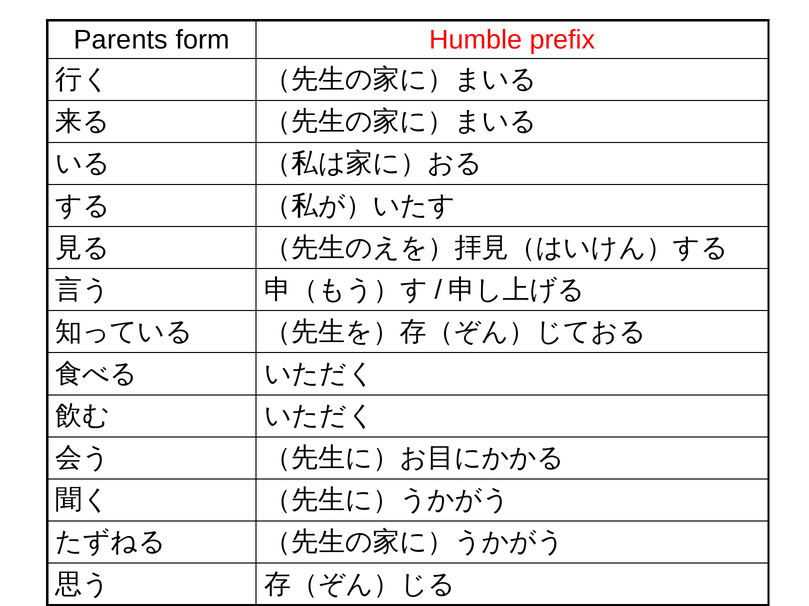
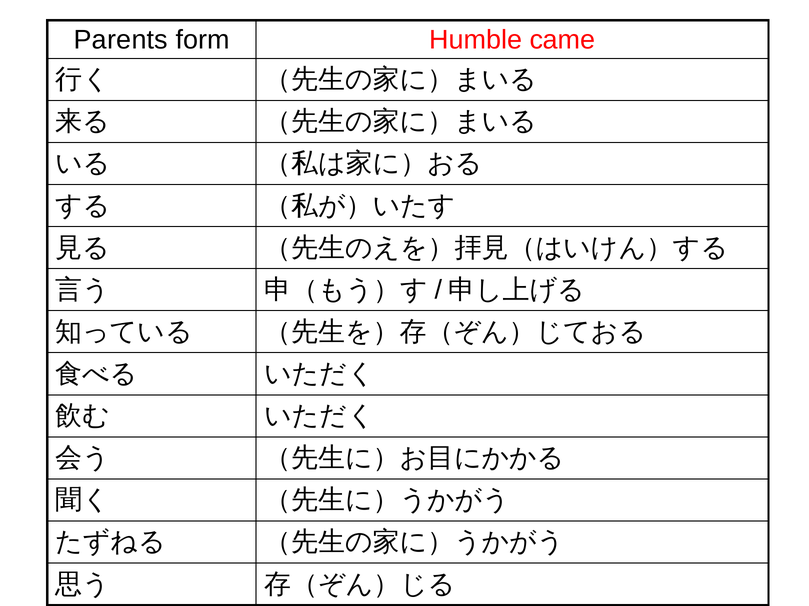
prefix: prefix -> came (562, 40)
